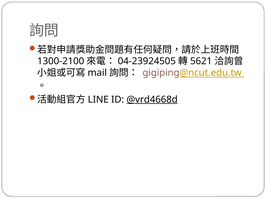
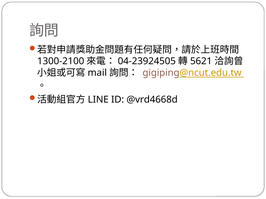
@vrd4668d underline: present -> none (152, 100)
